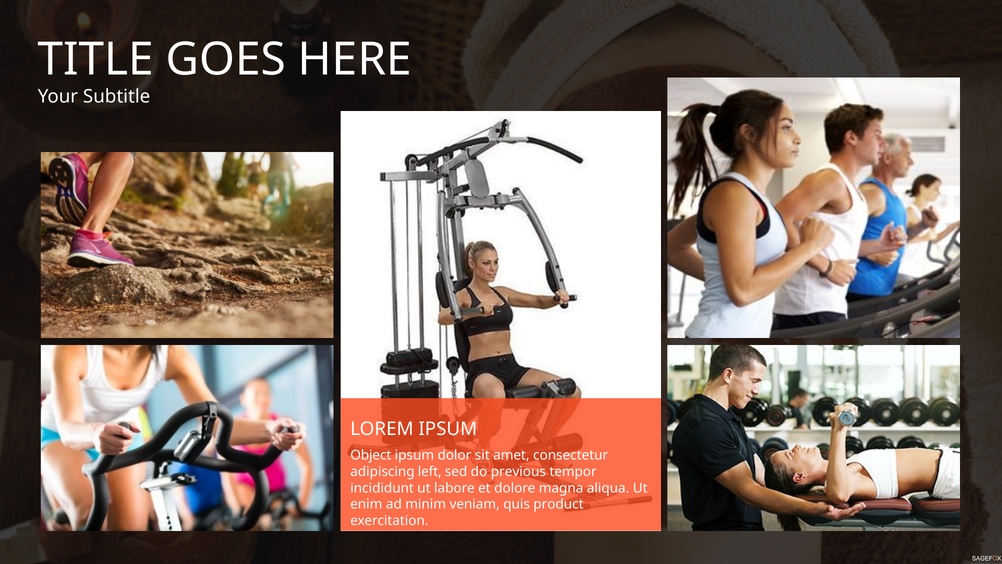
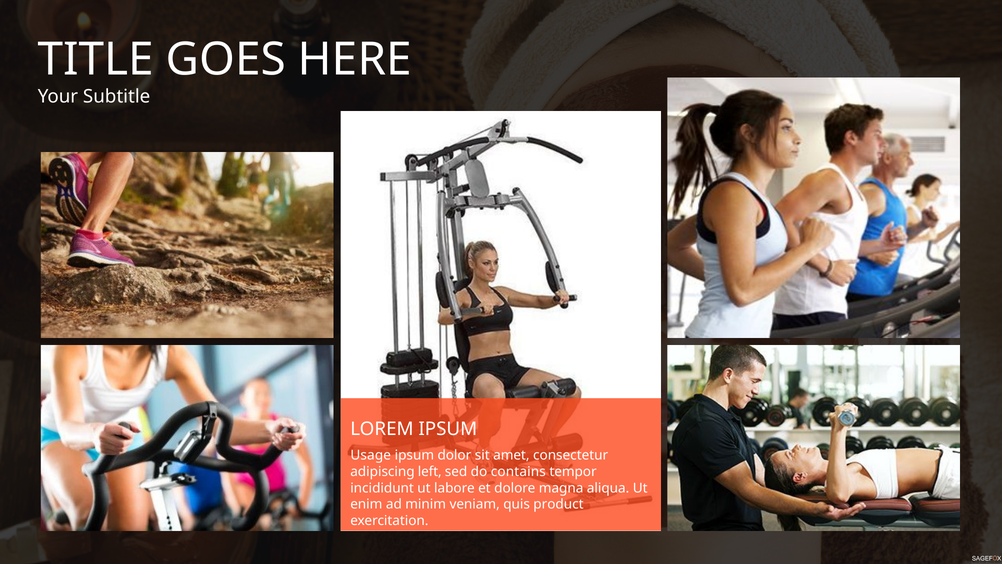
Object: Object -> Usage (371, 455)
previous: previous -> contains (518, 471)
